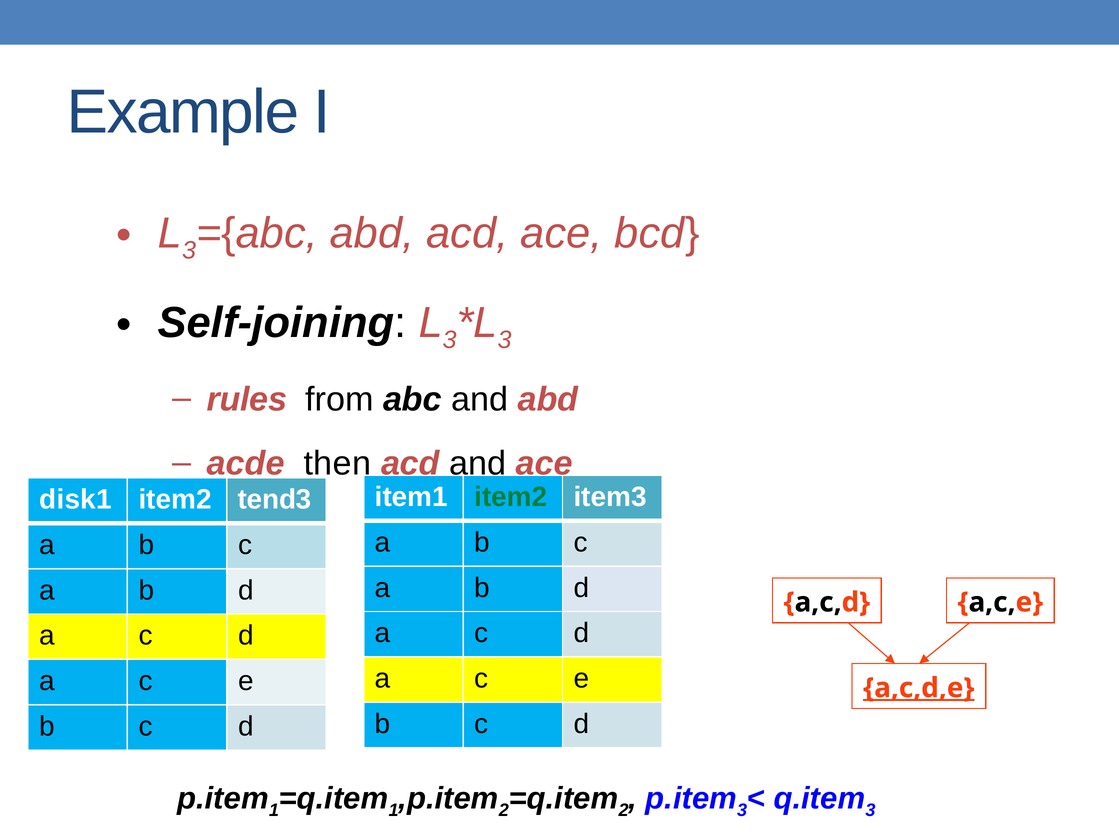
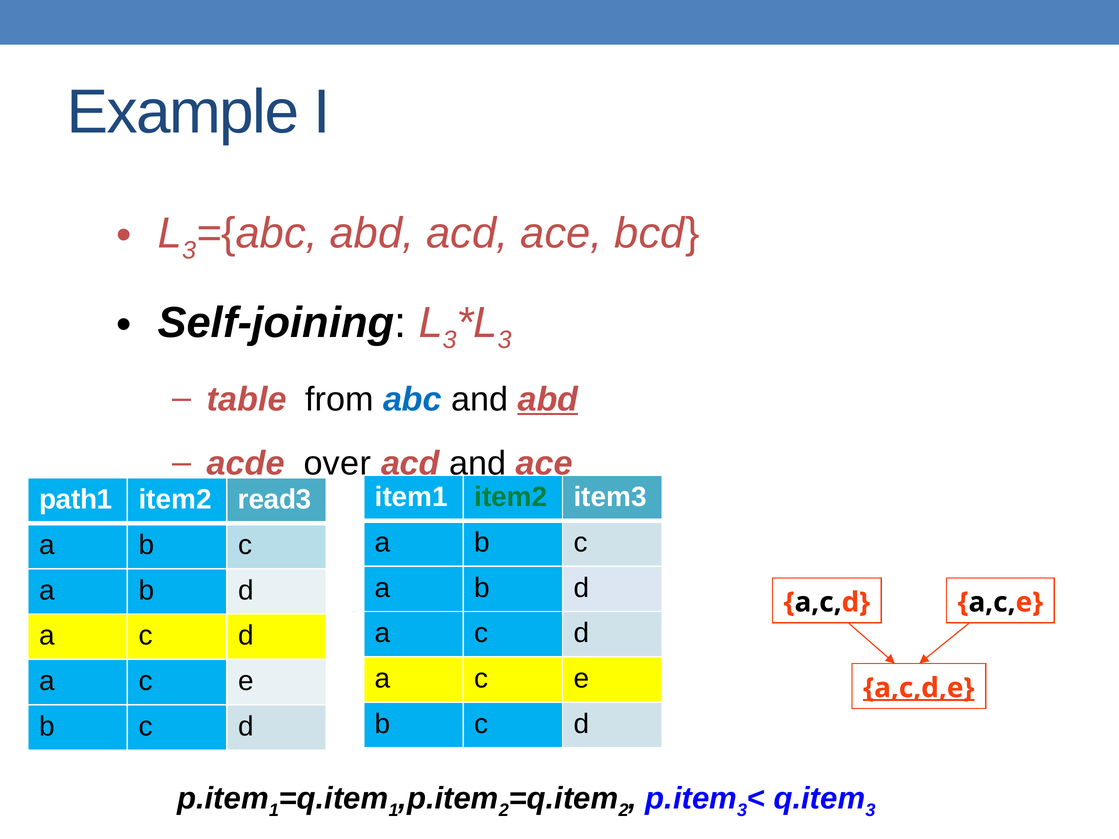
rules: rules -> table (247, 400)
abc colour: black -> blue (412, 400)
abd underline: none -> present (548, 400)
then: then -> over (337, 464)
disk1: disk1 -> path1 (76, 500)
tend3: tend3 -> read3 (275, 500)
